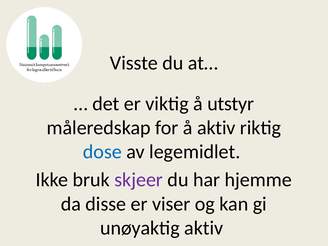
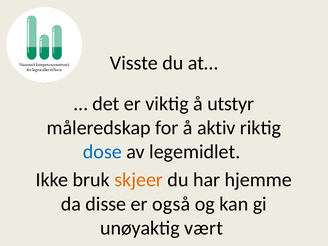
skjeer colour: purple -> orange (139, 180)
viser: viser -> også (171, 204)
unøyaktig aktiv: aktiv -> vært (204, 228)
